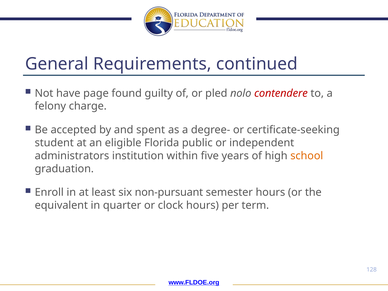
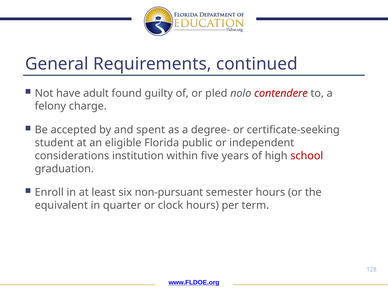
page: page -> adult (96, 93)
administrators: administrators -> considerations (72, 156)
school colour: orange -> red (307, 156)
